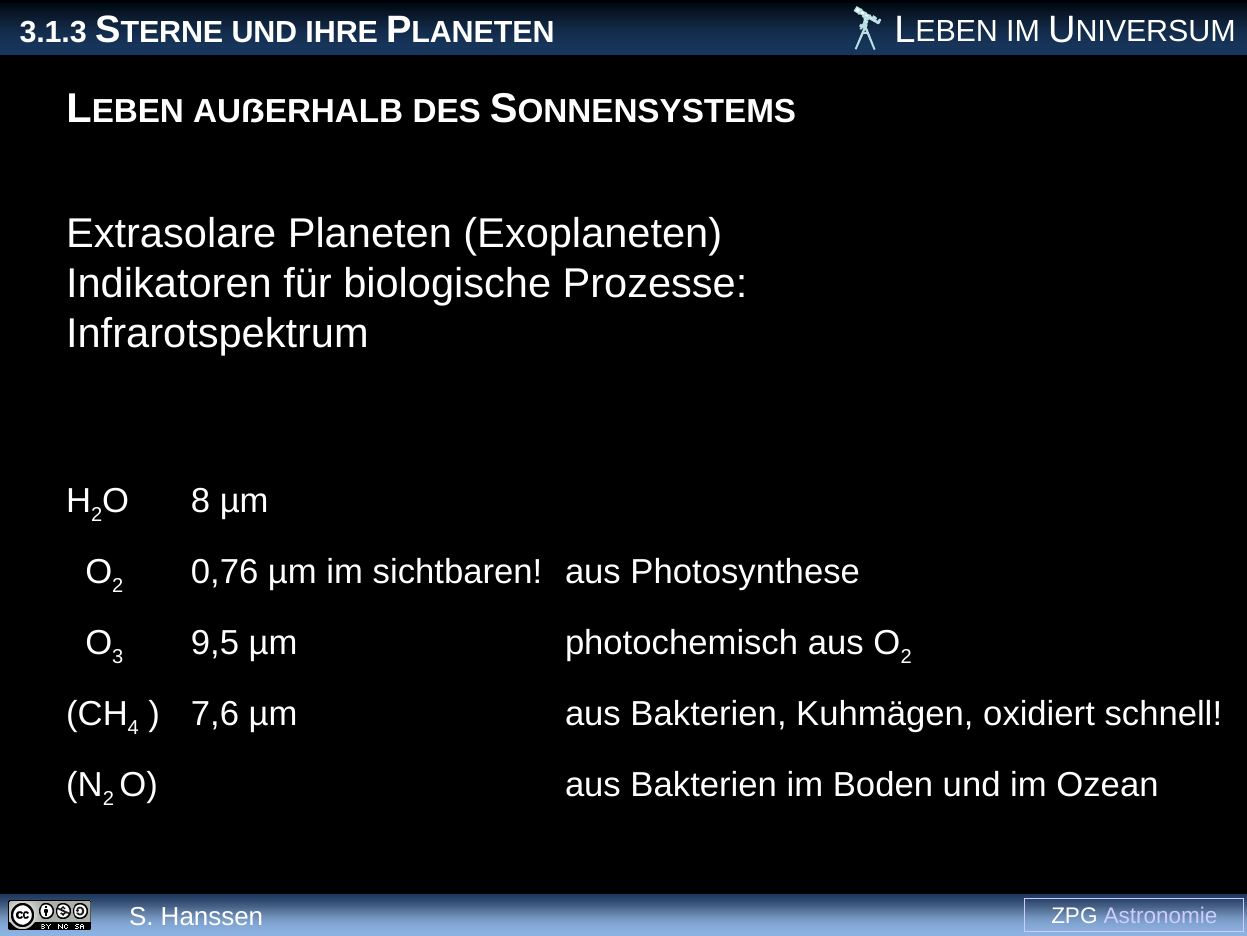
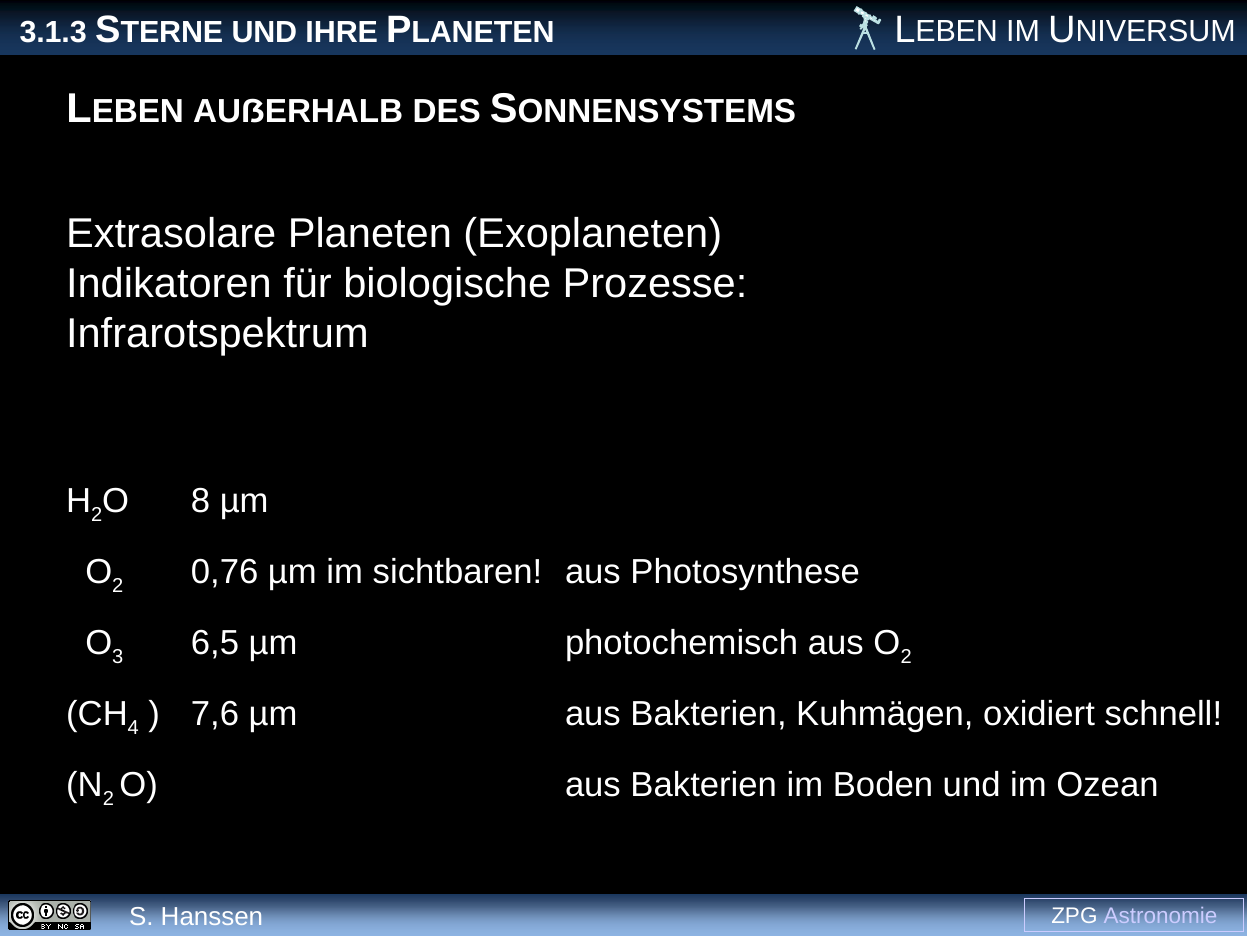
9,5: 9,5 -> 6,5 (215, 643)
